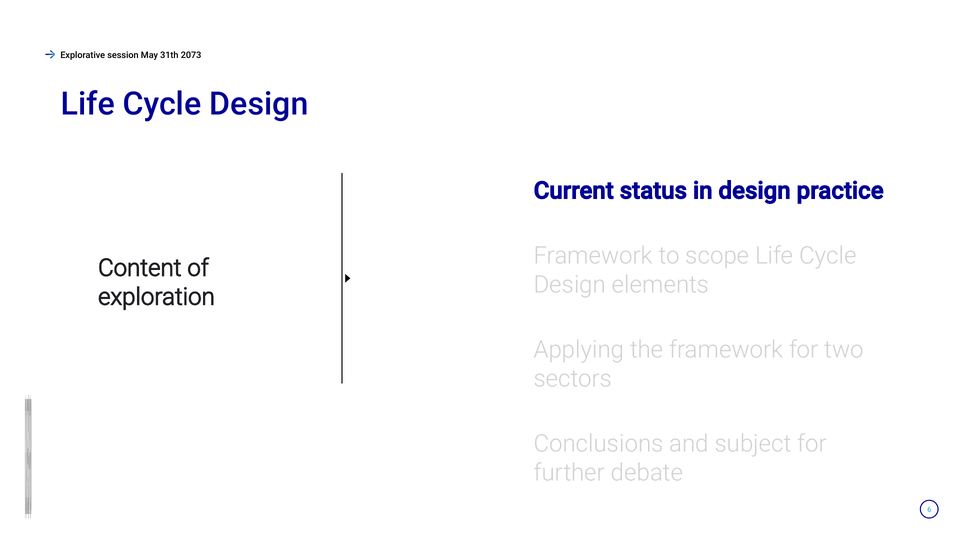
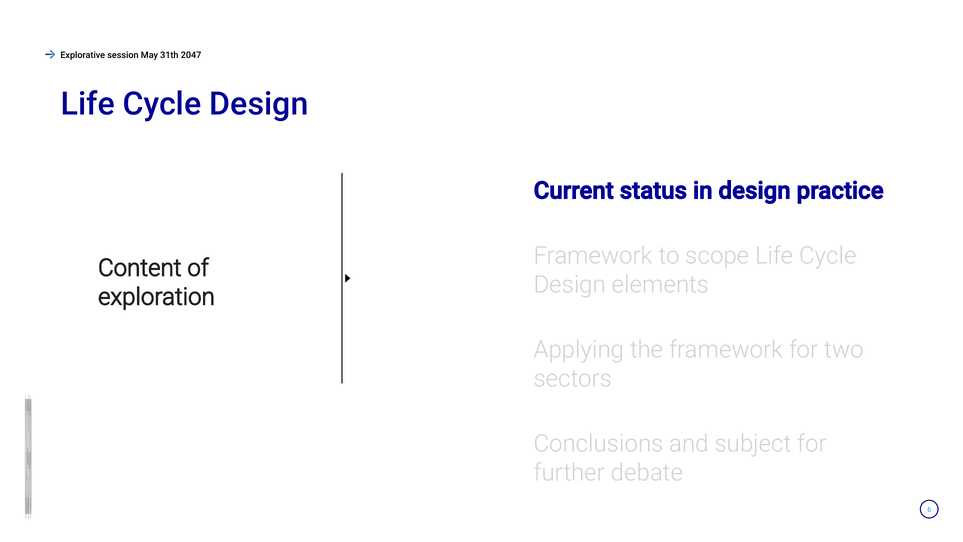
2073: 2073 -> 2047 (191, 55)
